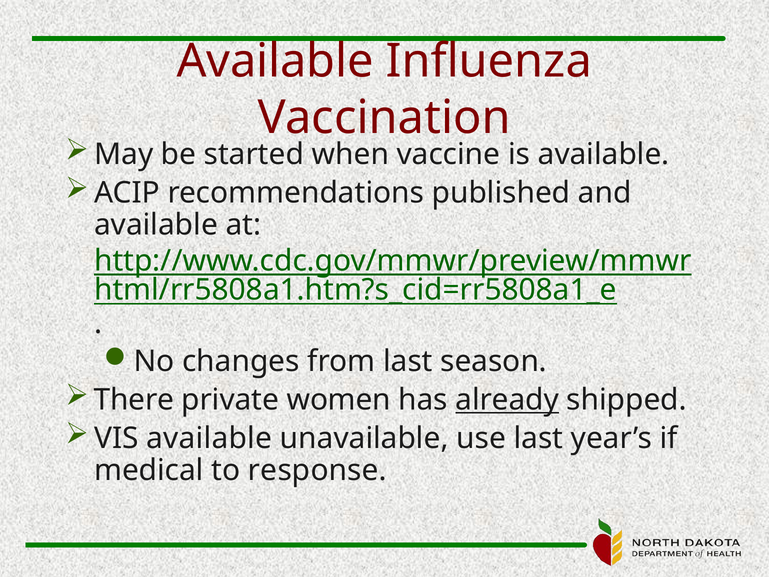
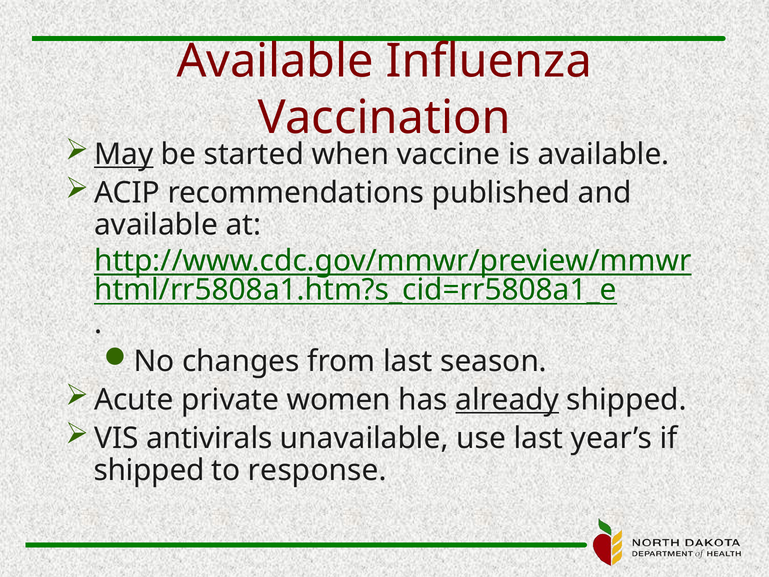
May underline: none -> present (124, 154)
There: There -> Acute (134, 400)
VIS available: available -> antivirals (209, 438)
medical: medical -> shipped (149, 470)
